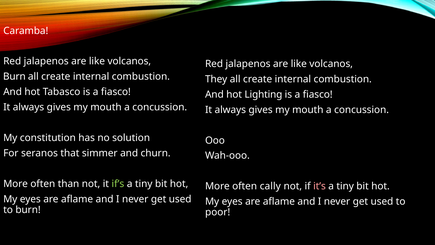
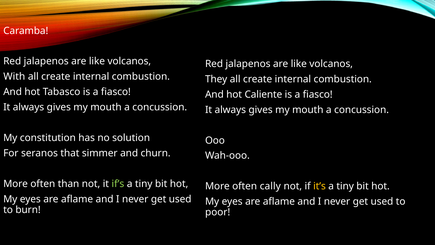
Burn: Burn -> With (14, 77)
Lighting: Lighting -> Caliente (263, 94)
it’s colour: pink -> yellow (319, 186)
